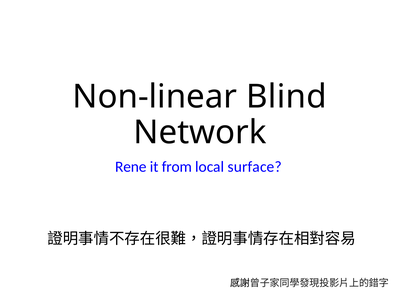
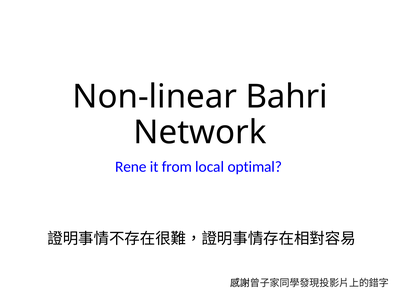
Blind: Blind -> Bahri (287, 97)
surface: surface -> optimal (255, 167)
